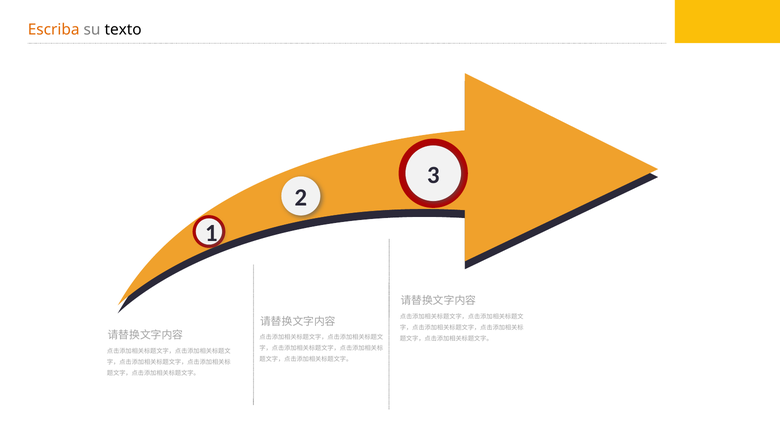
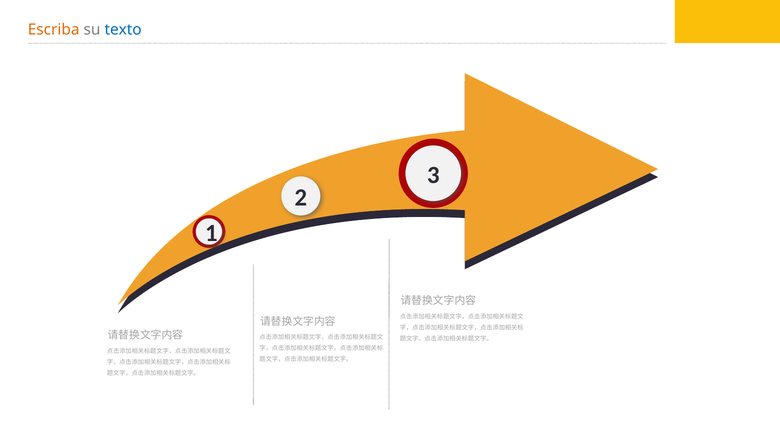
texto colour: black -> blue (123, 30)
